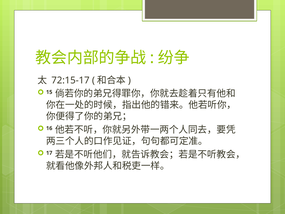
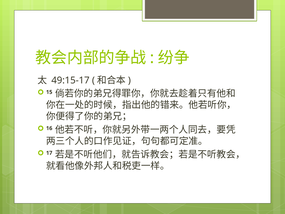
72:15-17: 72:15-17 -> 49:15-17 (70, 80)
